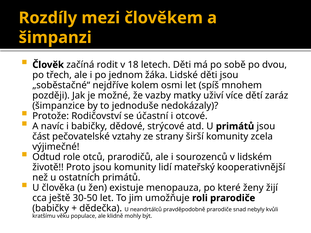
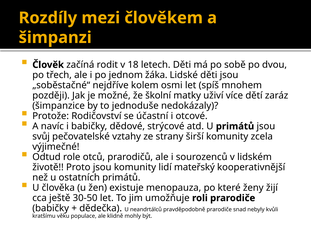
vazby: vazby -> školní (158, 96)
část: část -> svůj (41, 137)
